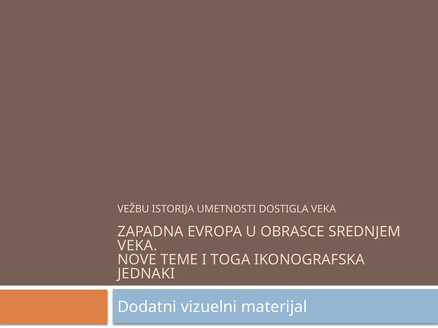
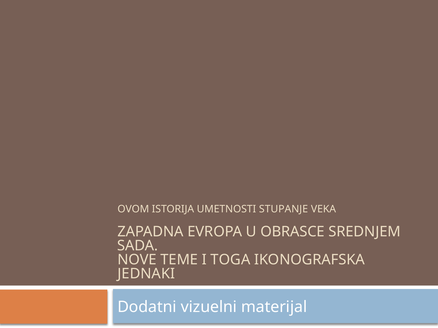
VEŽBU: VEŽBU -> OVOM (133, 209)
DOSTIGLA: DOSTIGLA -> STUPANJE (283, 209)
VEKA: VEKA -> SADA (138, 246)
